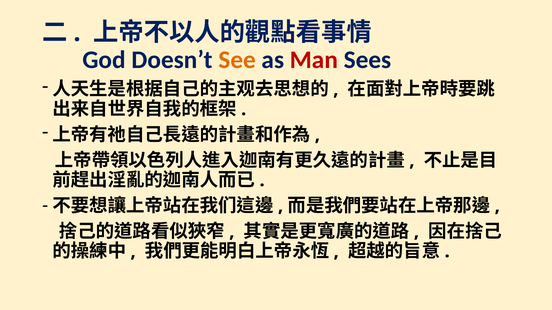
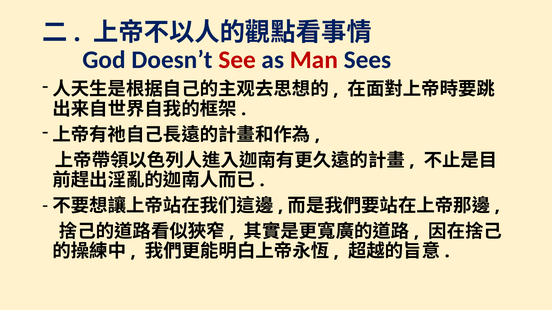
See colour: orange -> red (237, 60)
